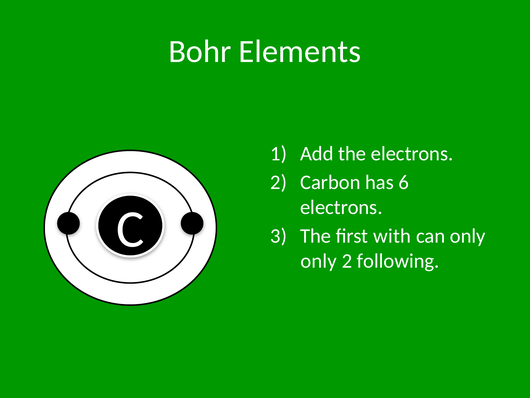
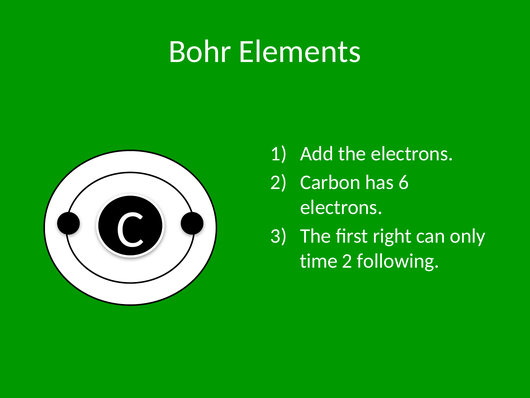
with: with -> right (392, 236)
only: only -> time (319, 261)
